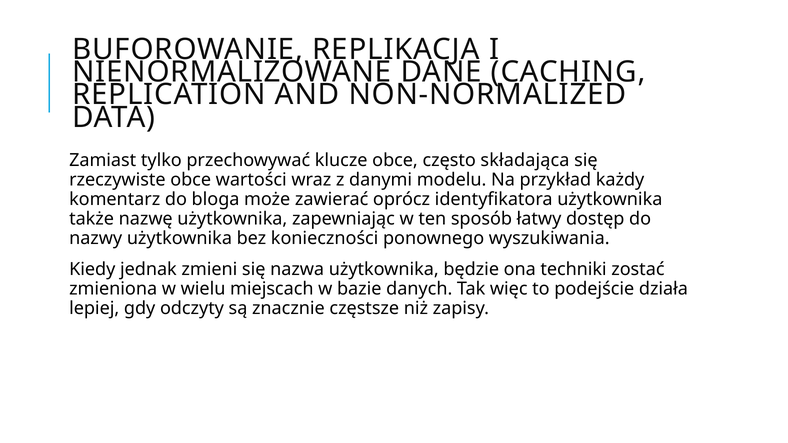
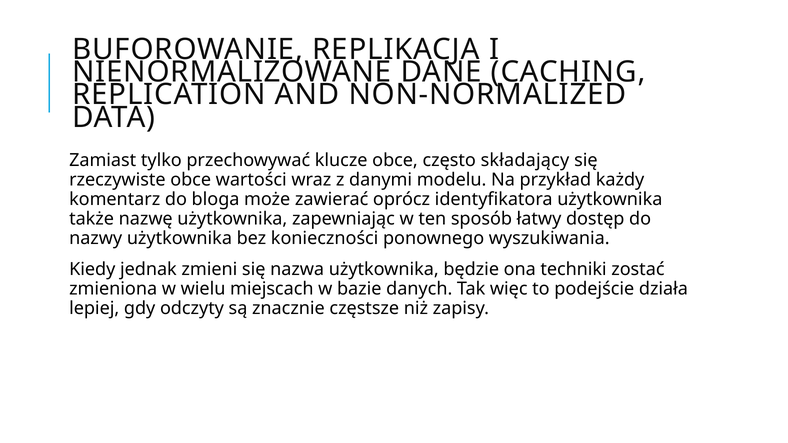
składająca: składająca -> składający (525, 160)
